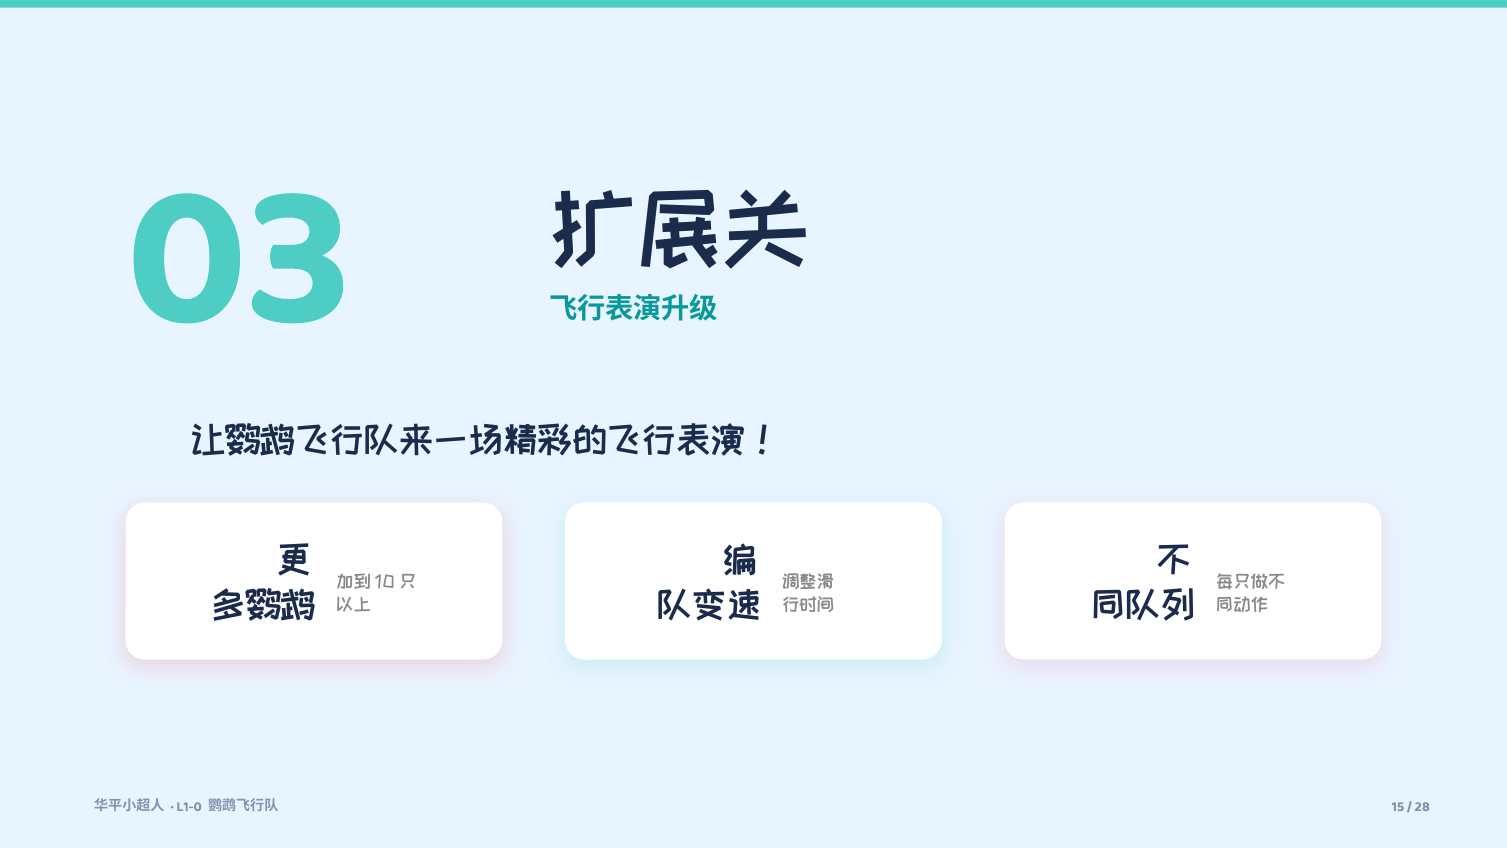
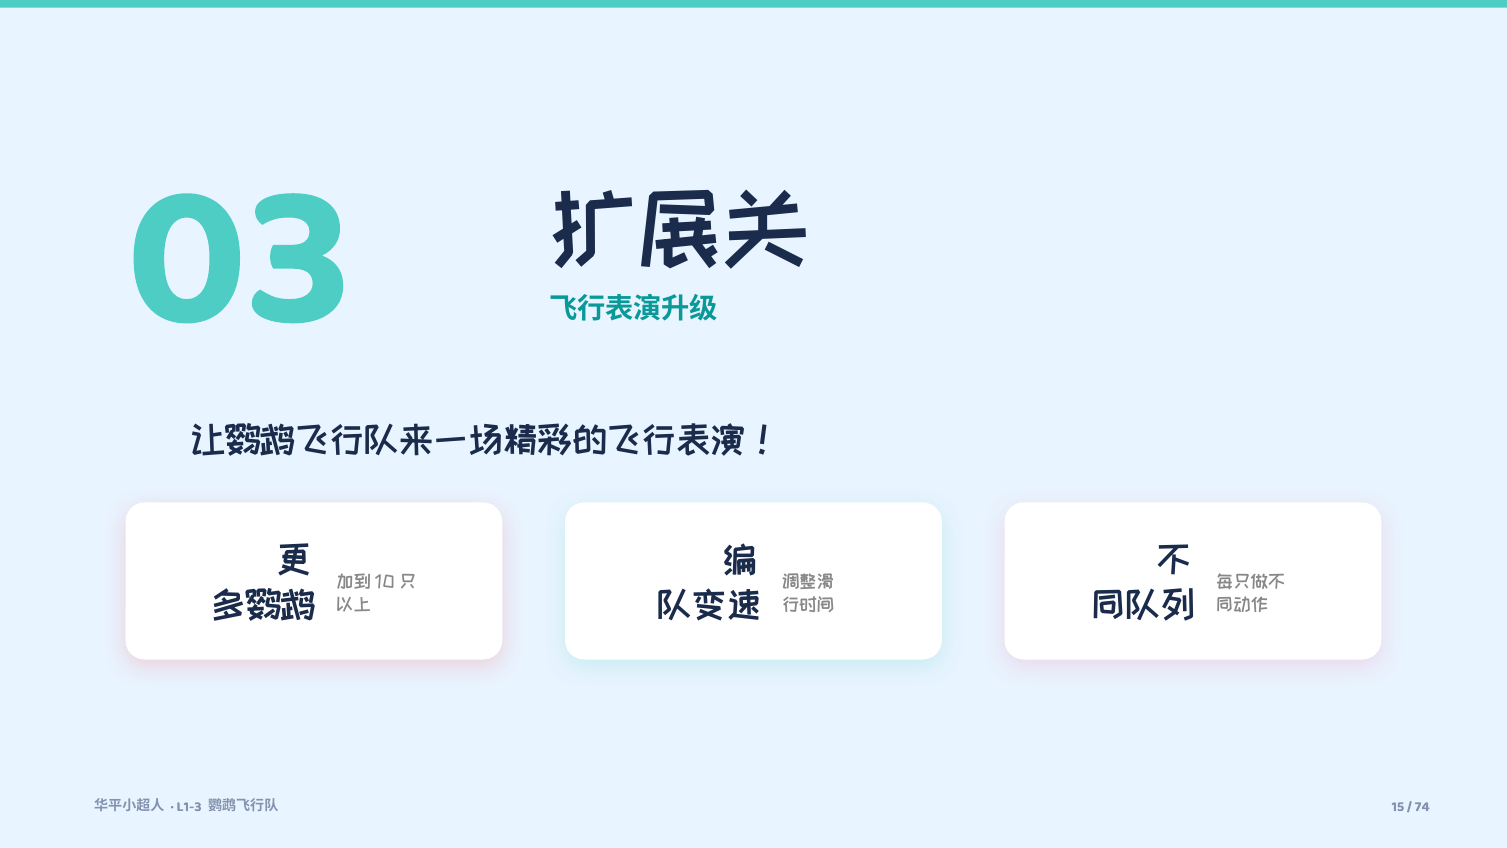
L1-0: L1-0 -> L1-3 (189, 806)
28: 28 -> 74 (1422, 806)
